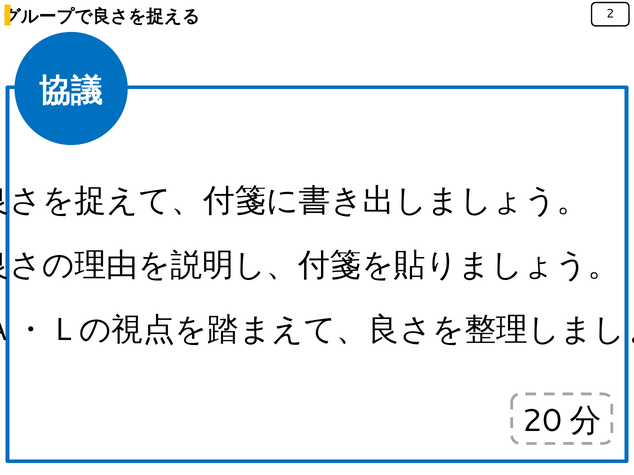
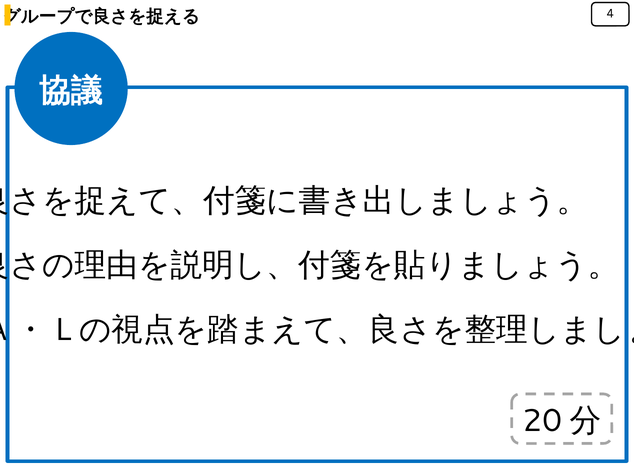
2: 2 -> 4 (610, 14)
